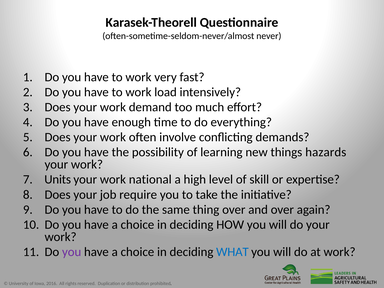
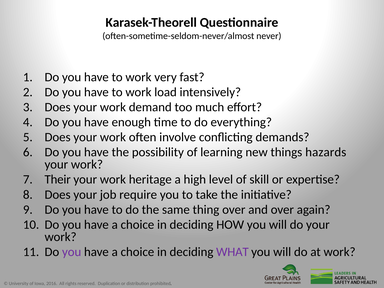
Units: Units -> Their (58, 180)
national: national -> heritage (150, 180)
WHAT colour: blue -> purple (232, 252)
